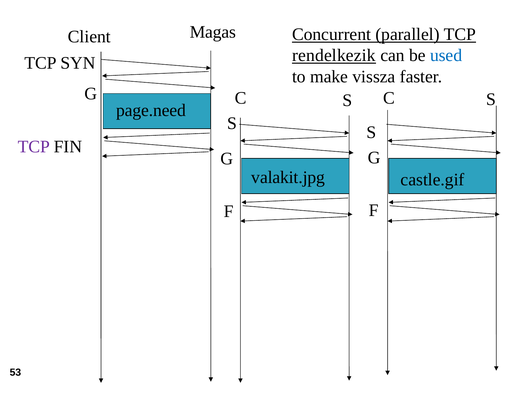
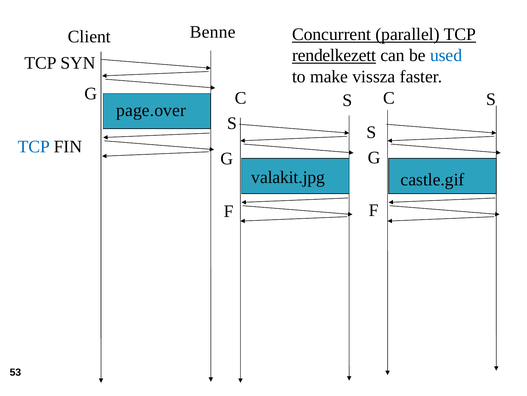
Magas: Magas -> Benne (213, 32)
rendelkezik: rendelkezik -> rendelkezett (334, 55)
page.need: page.need -> page.over (151, 110)
TCP colour: purple -> blue (34, 146)
